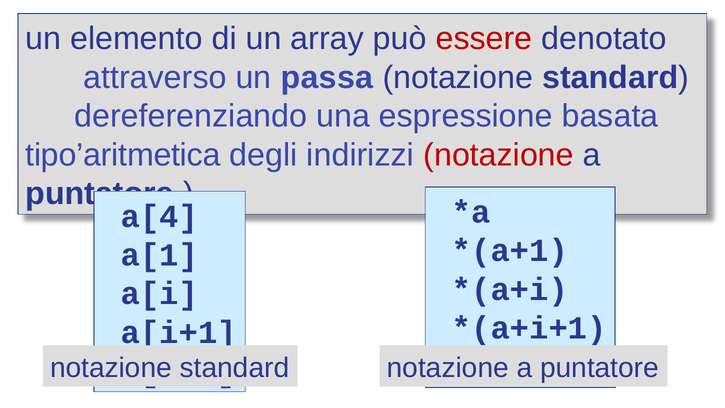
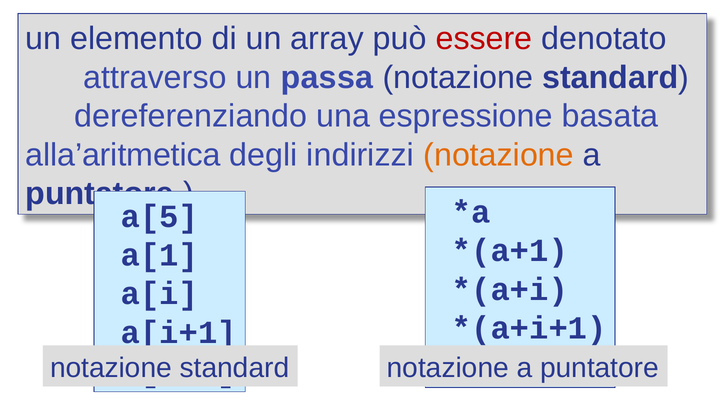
tipo’aritmetica: tipo’aritmetica -> alla’aritmetica (123, 155)
notazione colour: red -> orange (499, 155)
a[4: a[4 -> a[5 (159, 216)
